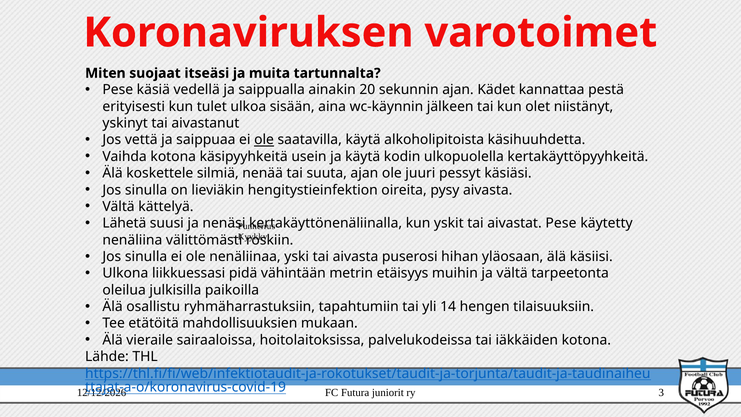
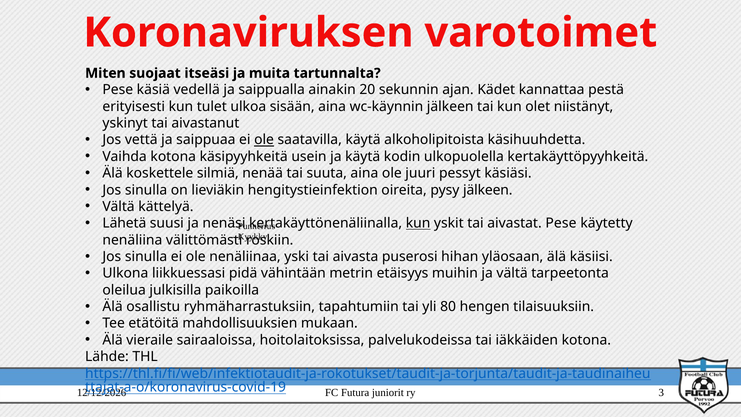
suuta ajan: ajan -> aina (364, 173)
pysy aivasta: aivasta -> jälkeen (488, 190)
kun underline: none -> present (418, 223)
14: 14 -> 80 (448, 307)
